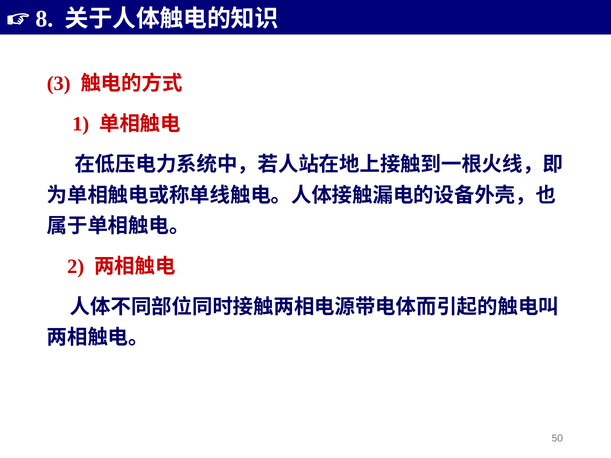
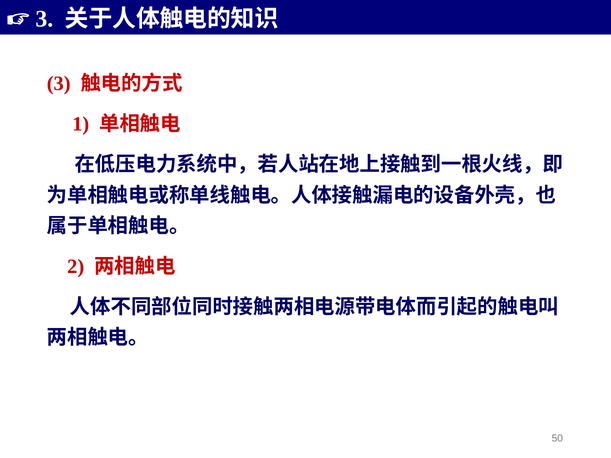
8: 8 -> 3 (44, 19)
